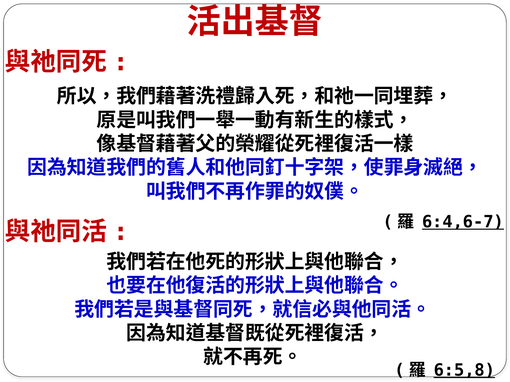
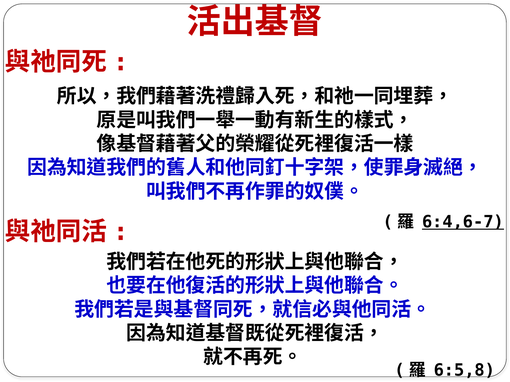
6:5,8 underline: present -> none (464, 371)
